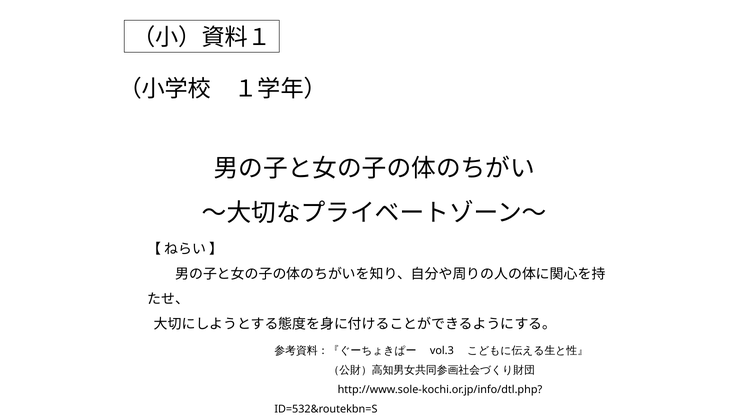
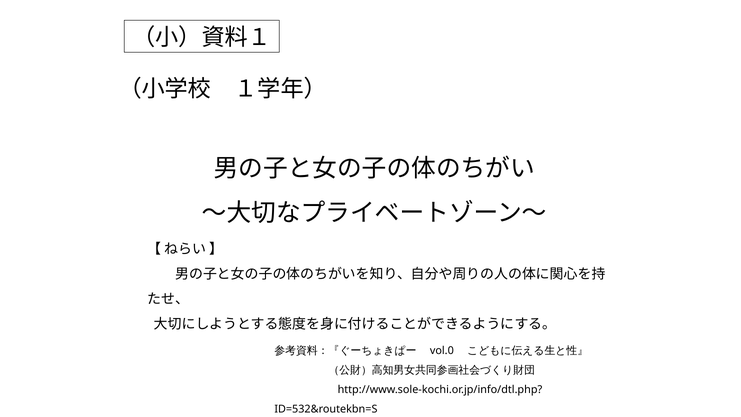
vol.3: vol.3 -> vol.0 (442, 351)
